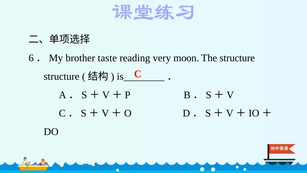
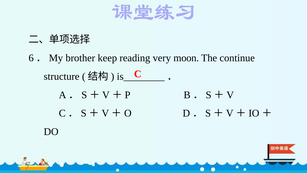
taste: taste -> keep (107, 58)
The structure: structure -> continue (237, 58)
